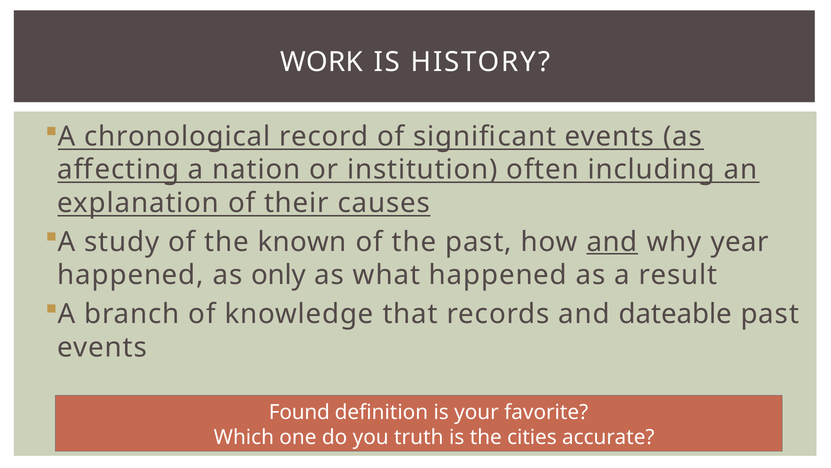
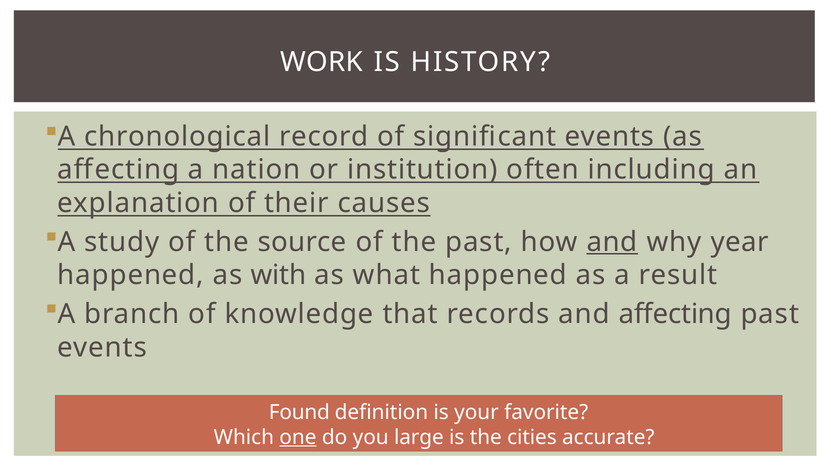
known: known -> source (302, 242)
only: only -> with (279, 275)
and dateable: dateable -> affecting (675, 314)
one underline: none -> present (298, 437)
truth: truth -> large (419, 437)
